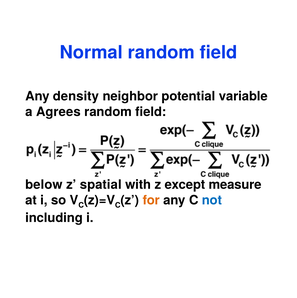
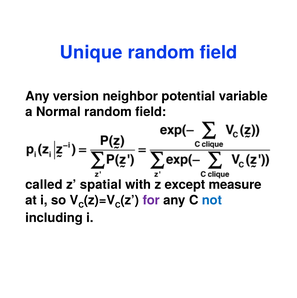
Normal: Normal -> Unique (91, 52)
density: density -> version (76, 96)
Agrees: Agrees -> Normal (58, 112)
below: below -> called (44, 184)
for colour: orange -> purple (151, 200)
